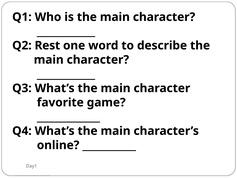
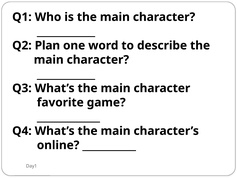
Rest: Rest -> Plan (47, 45)
